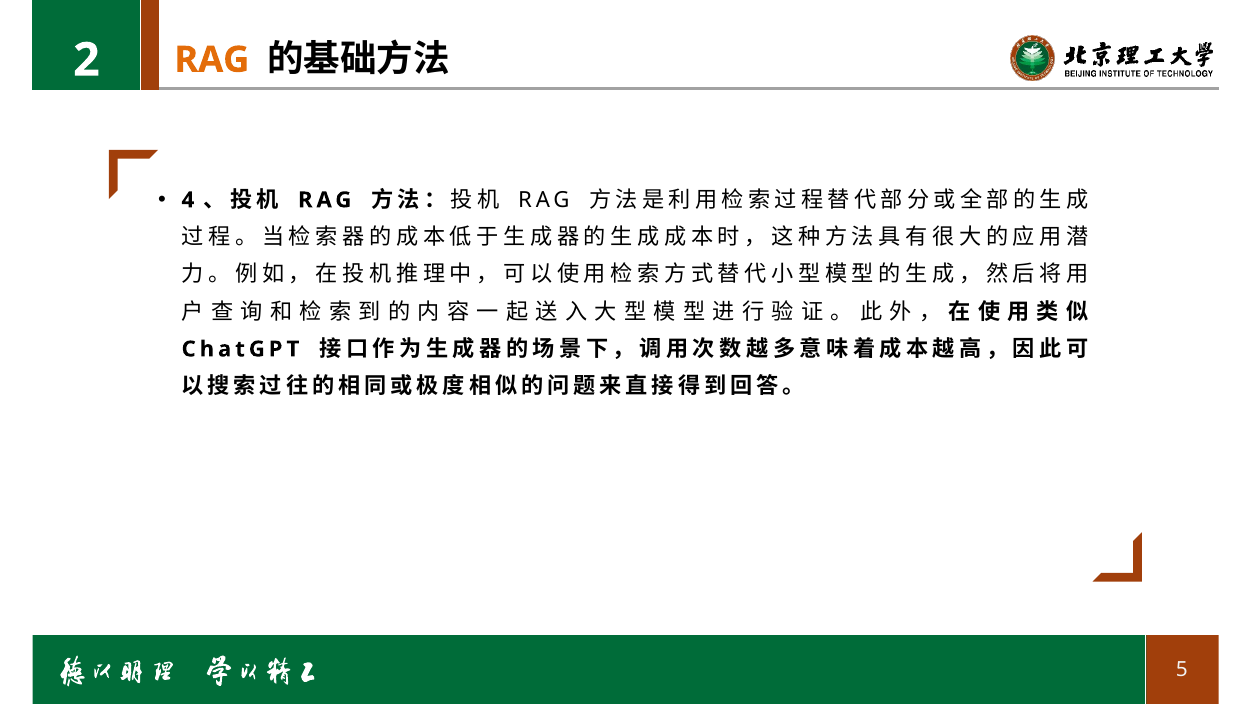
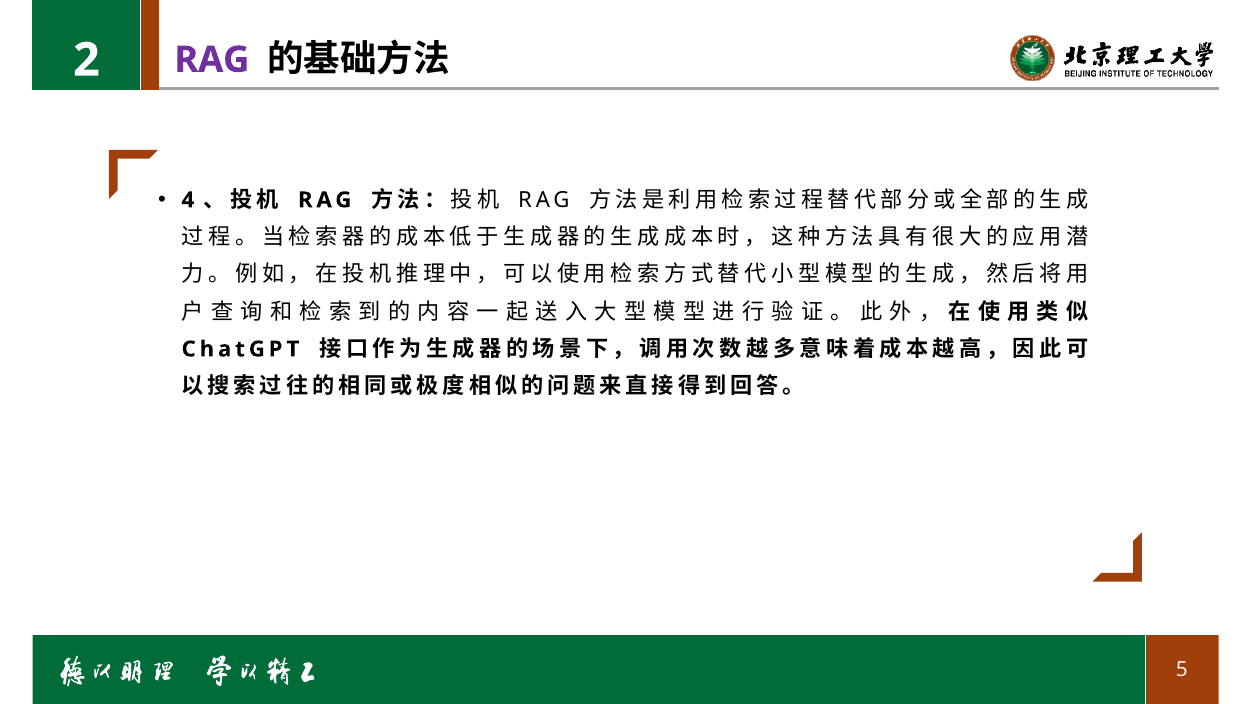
RAG colour: orange -> purple (212, 60)
